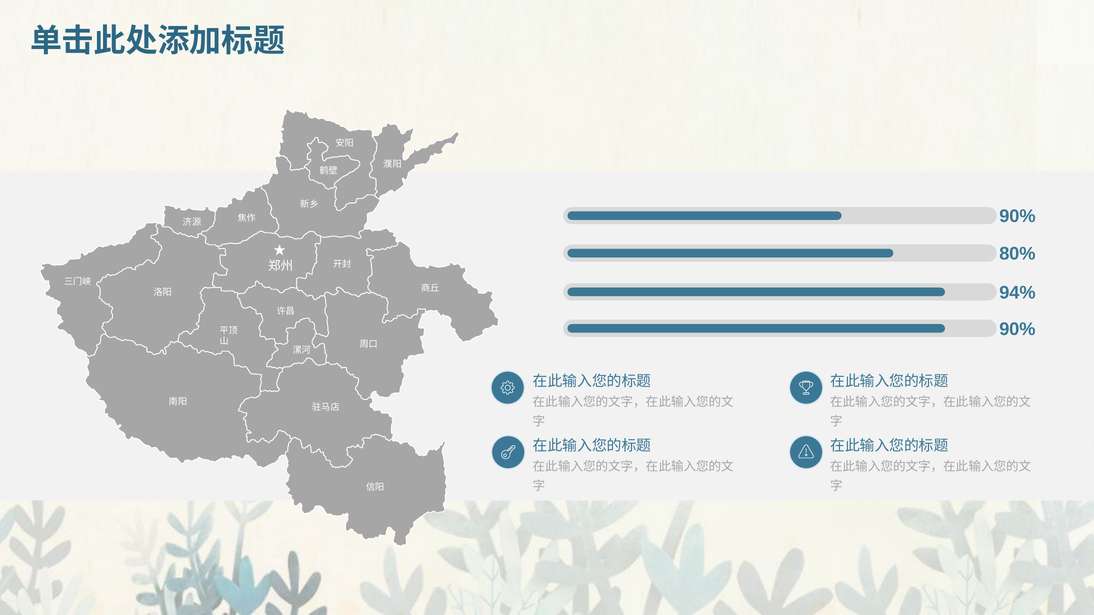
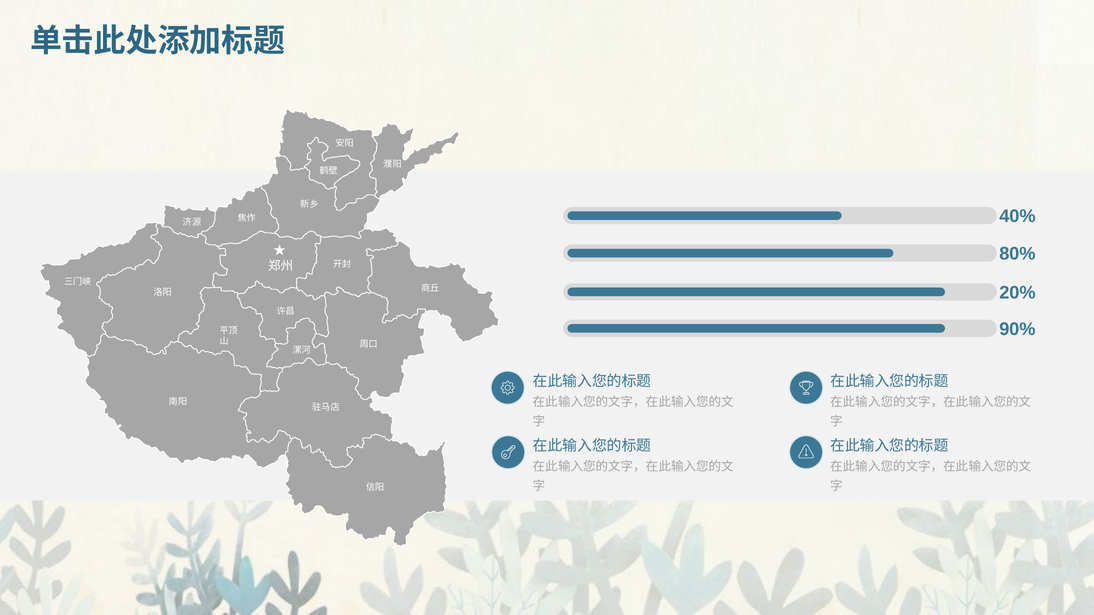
90%: 90% -> 40% (1017, 216)
94%: 94% -> 20% (1017, 293)
